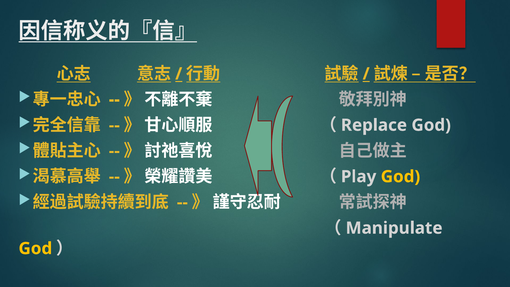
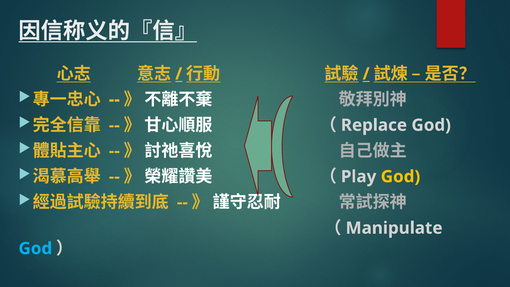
God colour: yellow -> light blue (35, 248)
